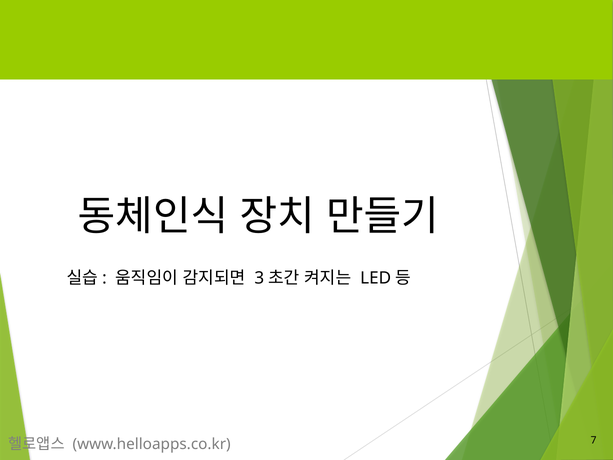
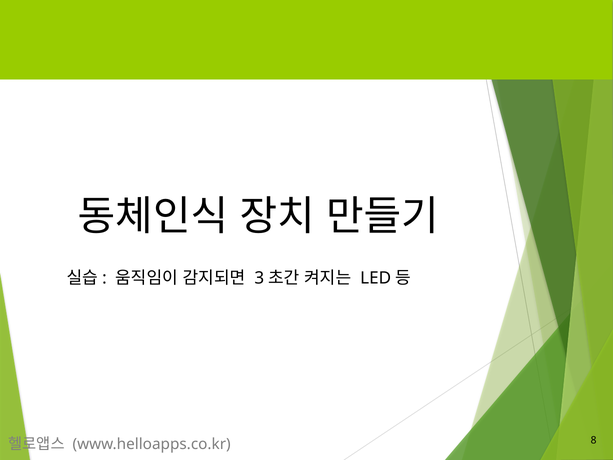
7: 7 -> 8 (594, 440)
